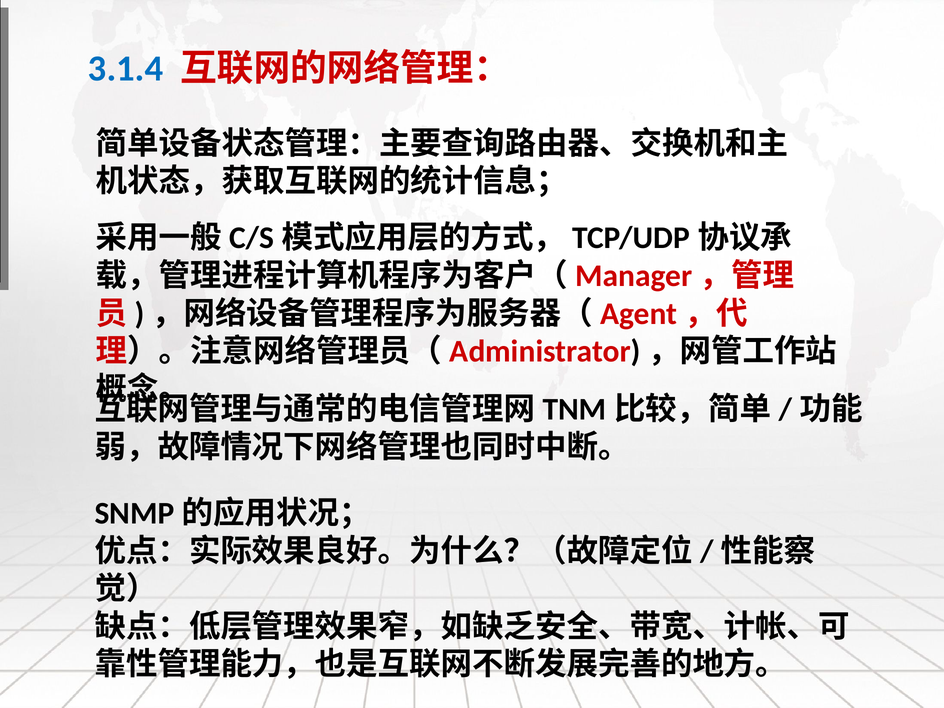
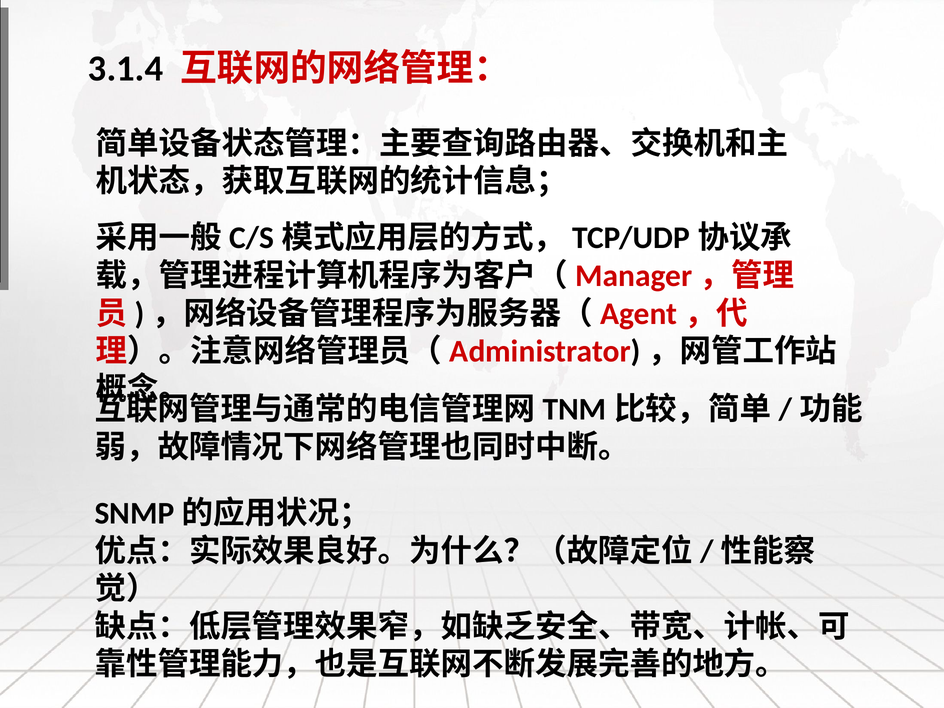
3.1.4 colour: blue -> black (126, 69)
